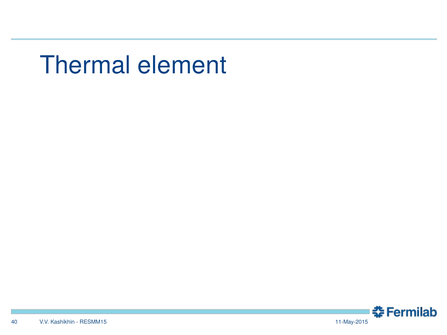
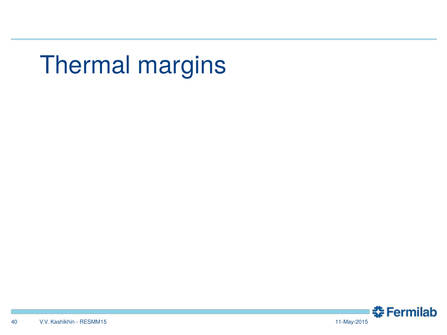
element: element -> margins (182, 65)
